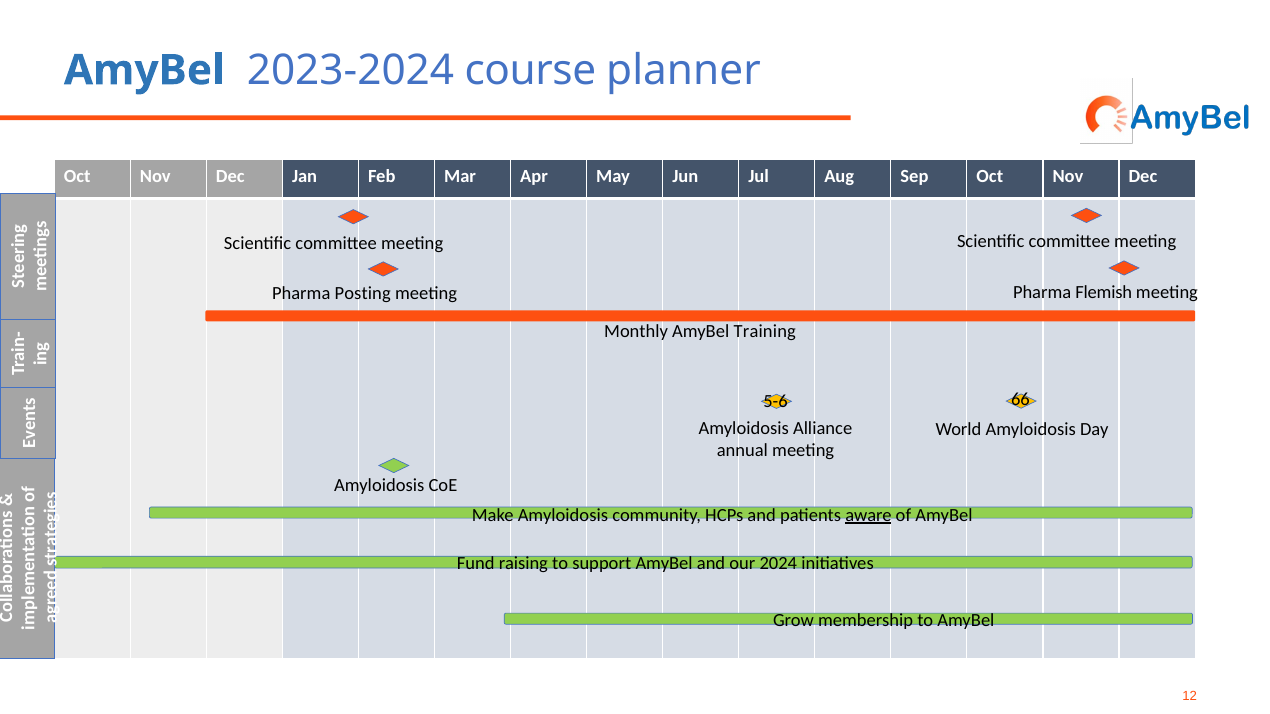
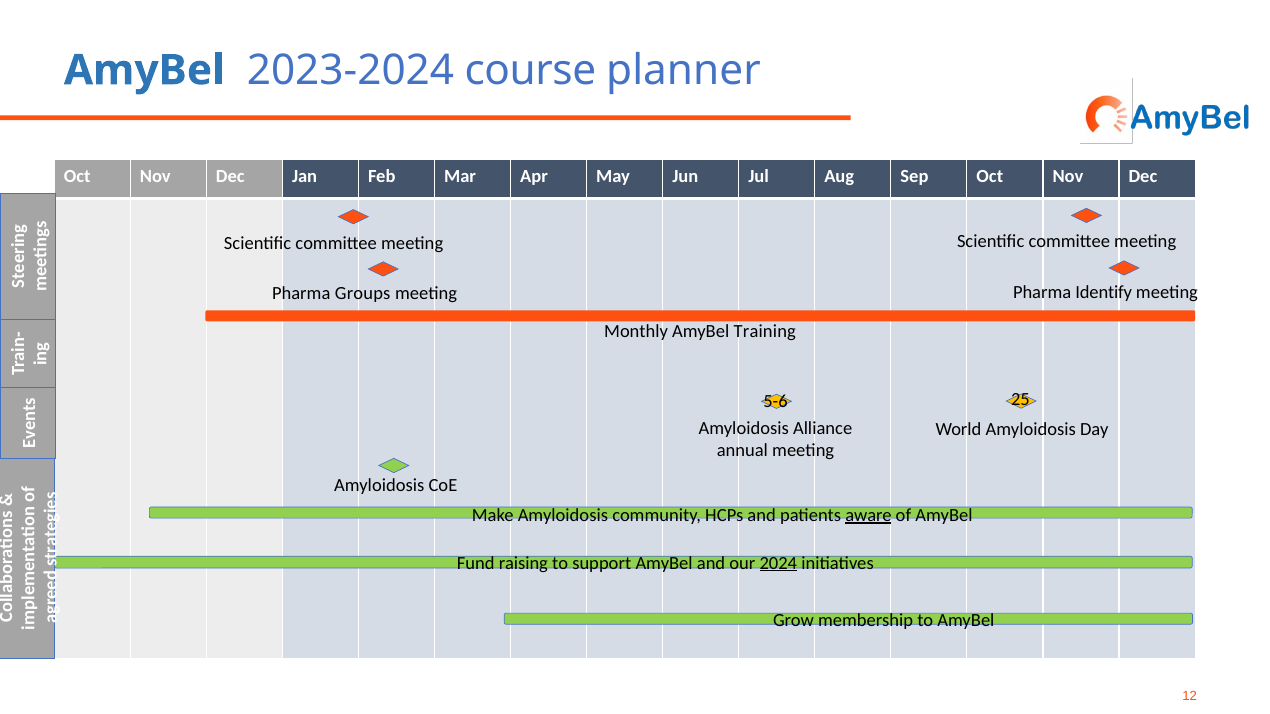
Flemish: Flemish -> Identify (1104, 292)
Posting: Posting -> Groups (363, 293)
66: 66 -> 25 (1020, 400)
2024 underline: none -> present (778, 563)
